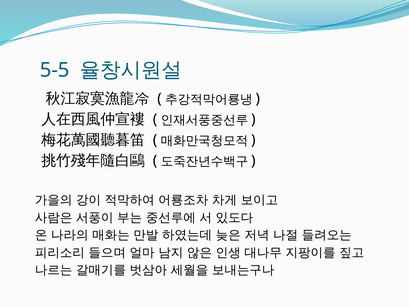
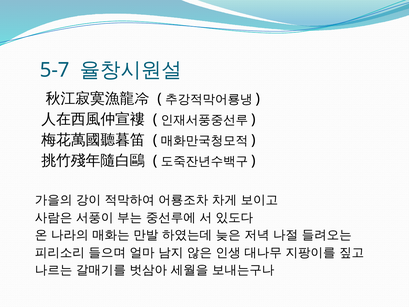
5-5: 5-5 -> 5-7 (55, 70)
